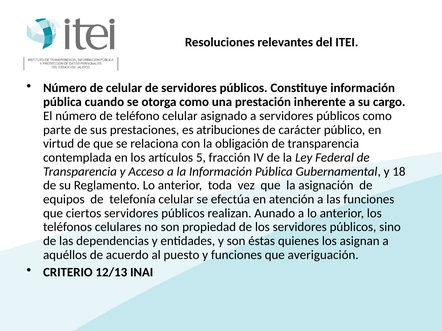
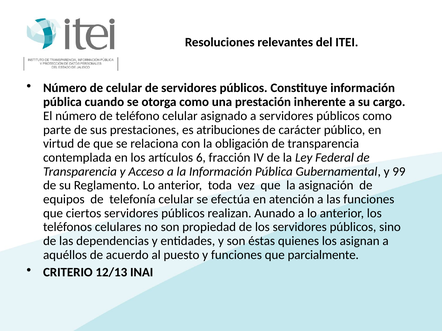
5: 5 -> 6 (201, 158)
18: 18 -> 99 (399, 172)
averiguación: averiguación -> parcialmente (323, 255)
